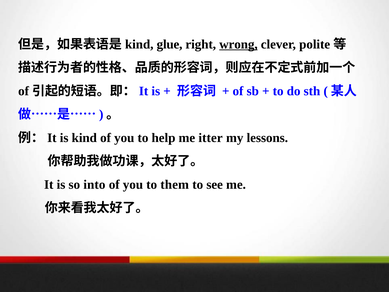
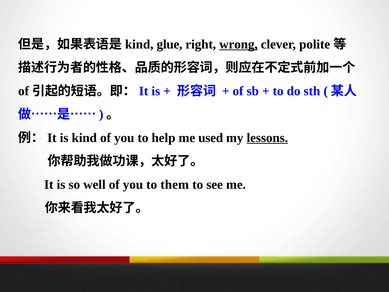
itter: itter -> used (211, 138)
lessons underline: none -> present (267, 138)
into: into -> well (94, 184)
